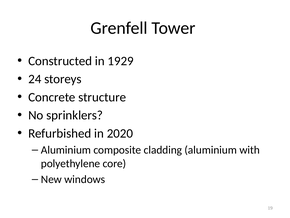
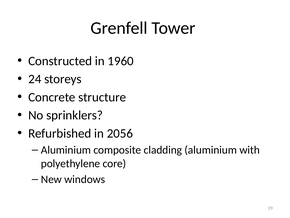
1929: 1929 -> 1960 (121, 61)
2020: 2020 -> 2056 (120, 133)
